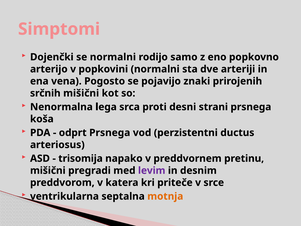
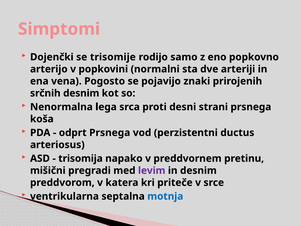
se normalni: normalni -> trisomije (113, 57)
srčnih mišični: mišični -> desnim (81, 93)
motnja colour: orange -> blue (165, 196)
